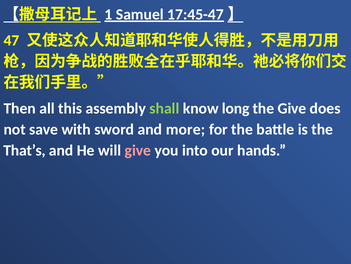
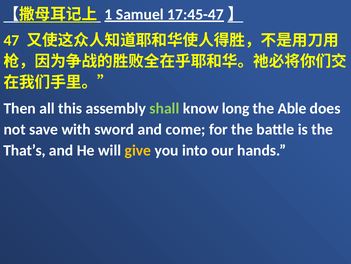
the Give: Give -> Able (292, 108)
more: more -> come (186, 129)
give colour: pink -> yellow (138, 150)
